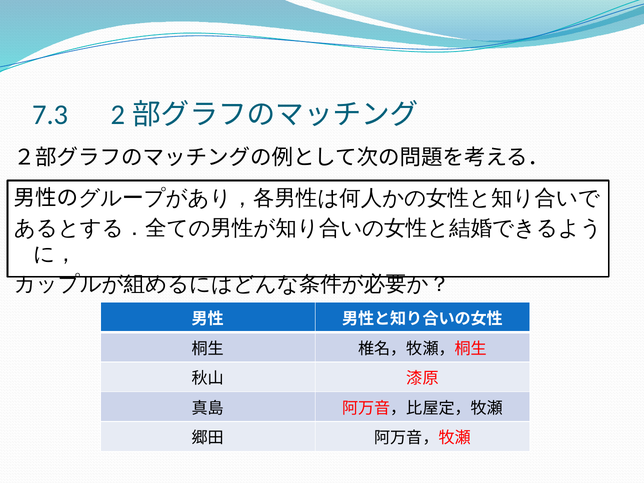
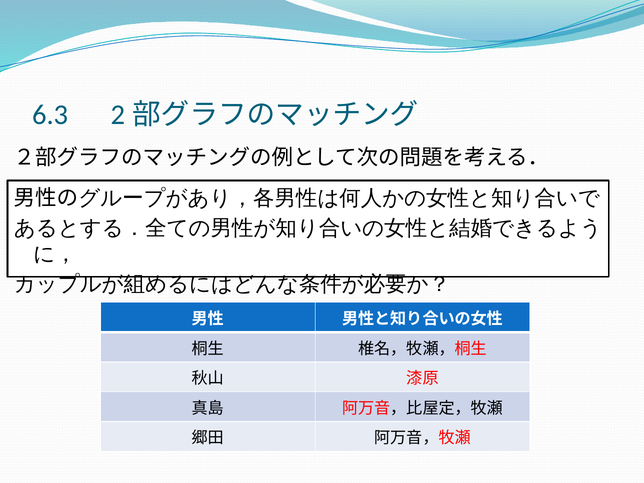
7.3: 7.3 -> 6.3 (50, 115)
